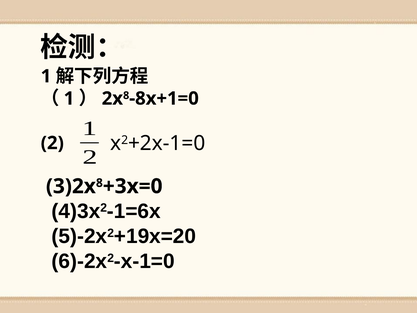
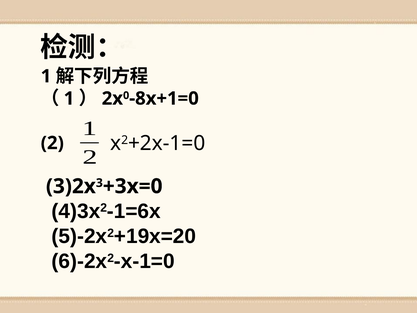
8: 8 -> 0 (126, 95)
8: 8 -> 3 (99, 183)
